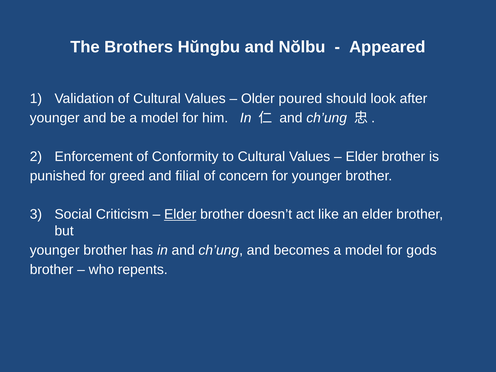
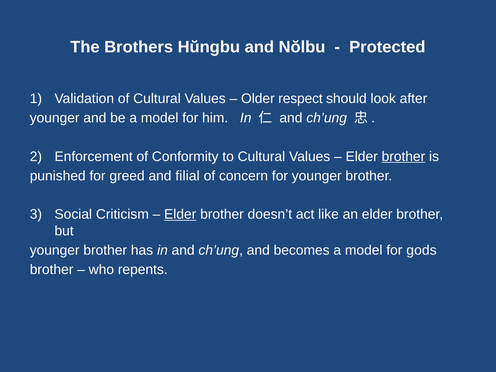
Appeared: Appeared -> Protected (387, 47)
poured: poured -> respect (301, 99)
brother underline: none -> present (403, 156)
